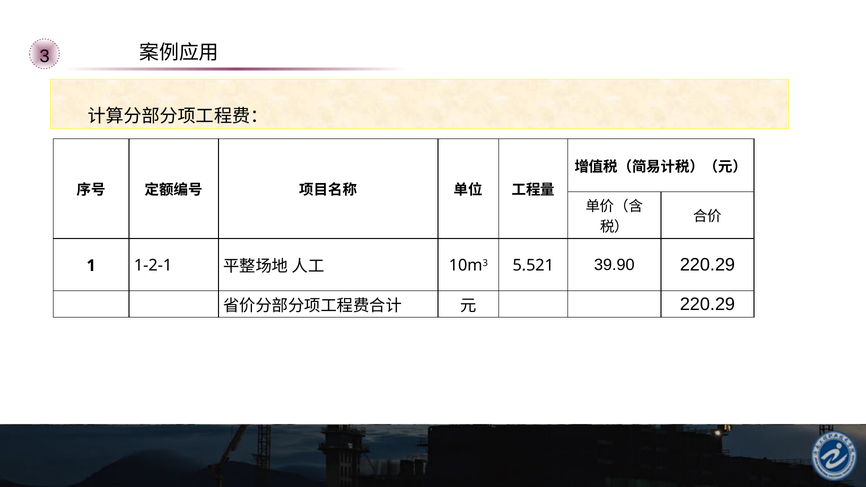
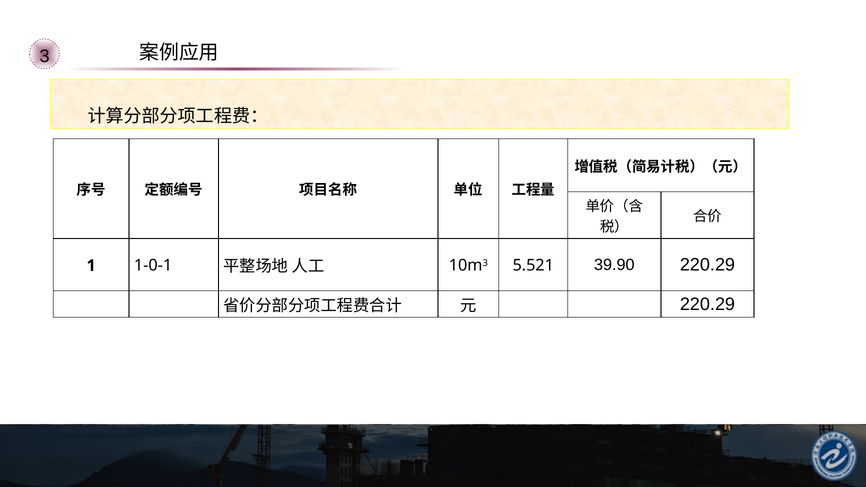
1-2-1: 1-2-1 -> 1-0-1 (153, 266)
